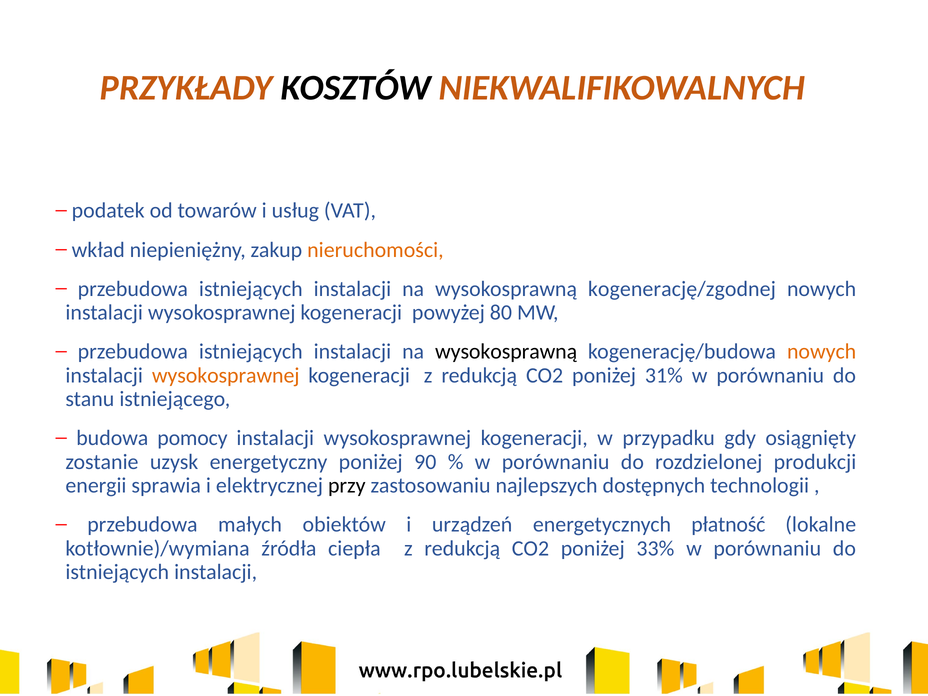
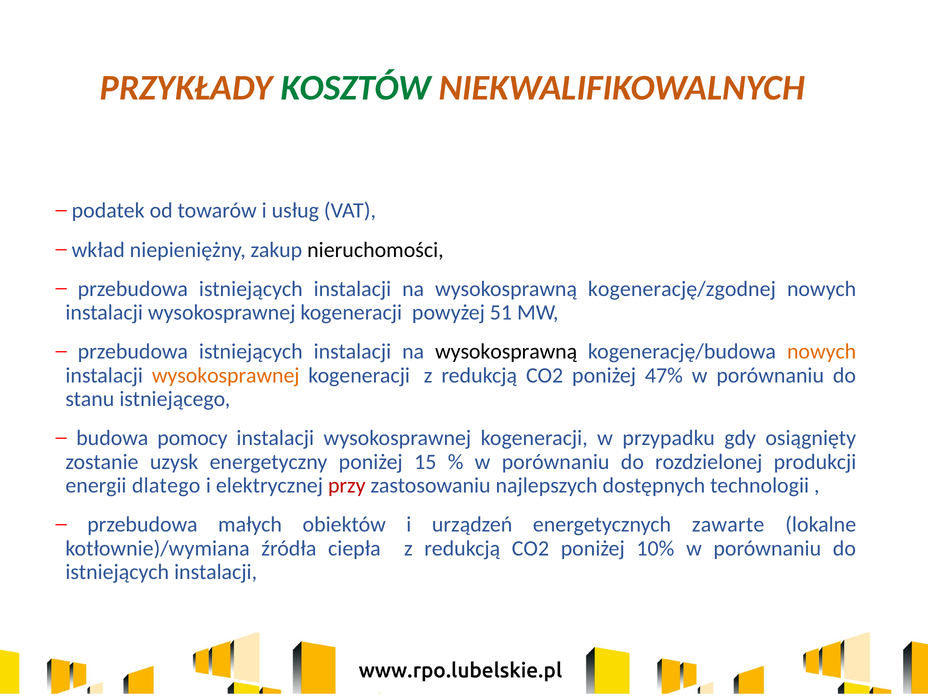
KOSZTÓW colour: black -> green (356, 88)
nieruchomości colour: orange -> black (375, 250)
80: 80 -> 51 (501, 313)
31%: 31% -> 47% (664, 375)
90: 90 -> 15 (425, 462)
sprawia: sprawia -> dlatego (166, 486)
przy colour: black -> red (347, 486)
płatność: płatność -> zawarte (728, 525)
33%: 33% -> 10% (655, 548)
